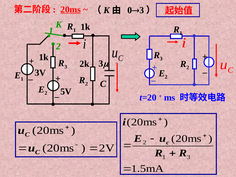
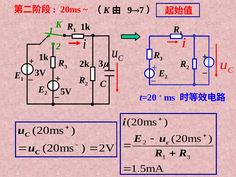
20ms underline: present -> none (71, 10)
0: 0 -> 9 (130, 10)
3: 3 -> 7 (142, 10)
